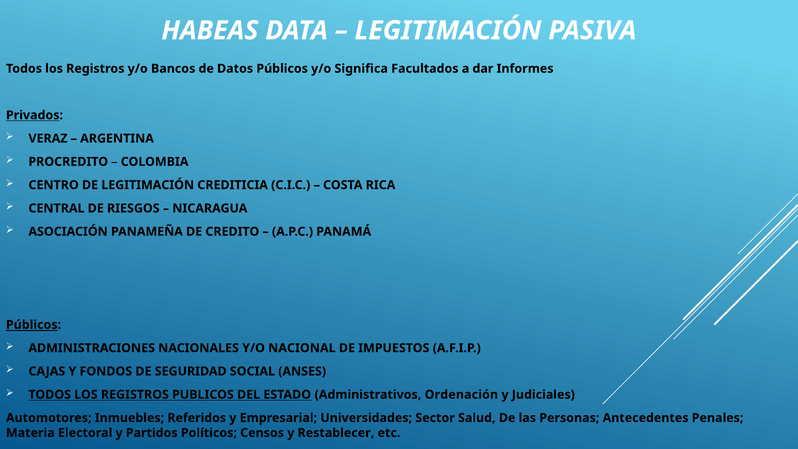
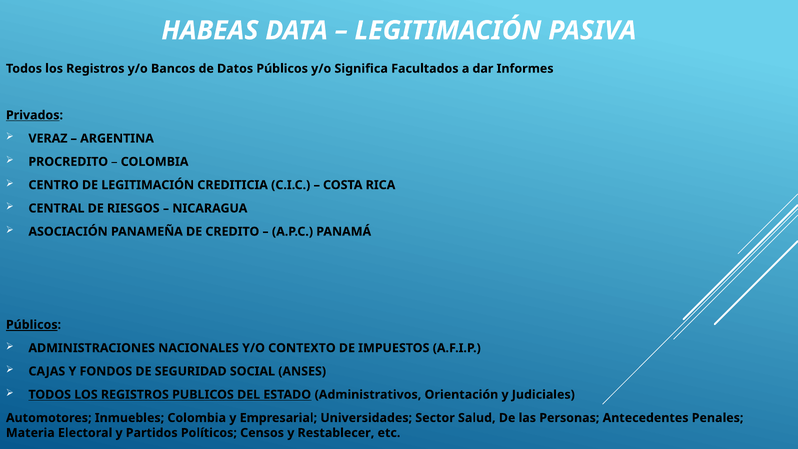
NACIONAL: NACIONAL -> CONTEXTO (302, 348)
Ordenación: Ordenación -> Orientación (461, 394)
Inmuebles Referidos: Referidos -> Colombia (197, 418)
